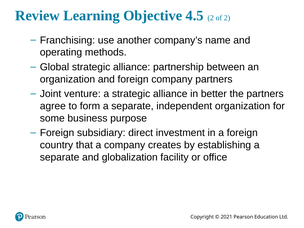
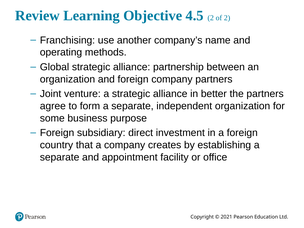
globalization: globalization -> appointment (130, 157)
